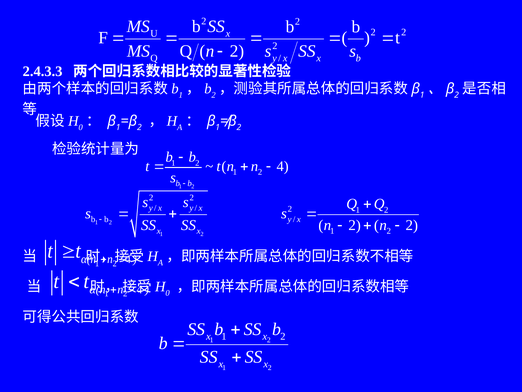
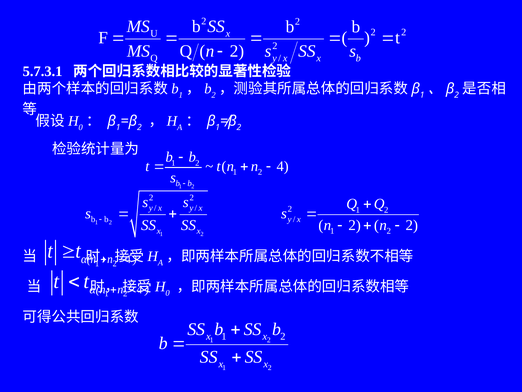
2.4.3.3: 2.4.3.3 -> 5.7.3.1 (43, 71)
